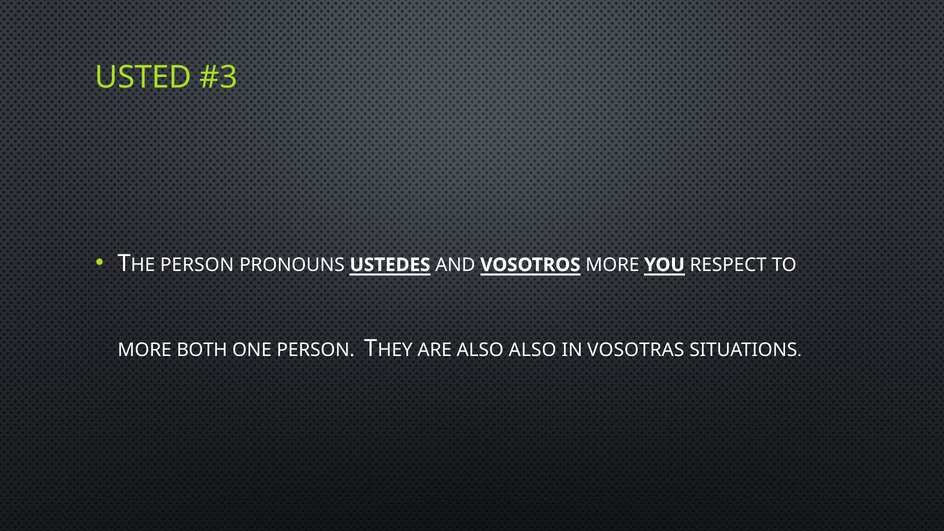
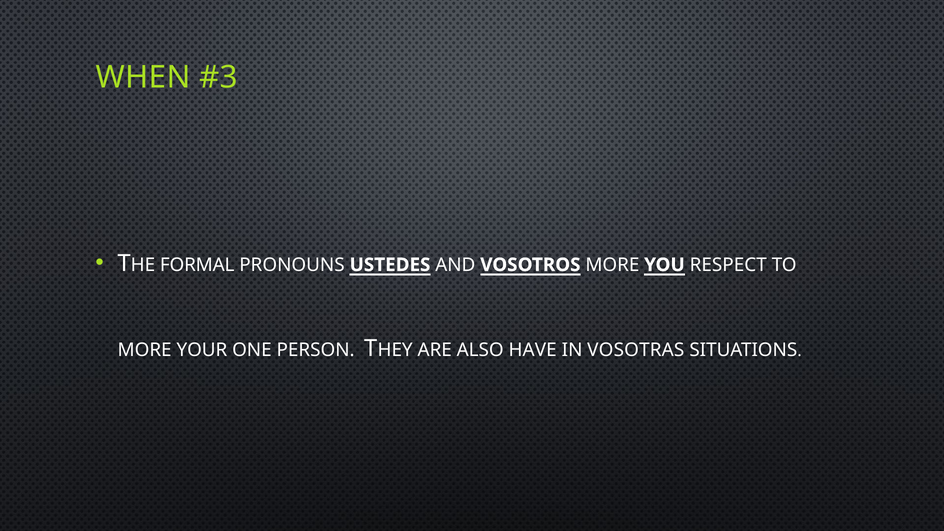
USTED: USTED -> WHEN (143, 77)
PERSON: PERSON -> FORMAL (197, 265)
BOTH: BOTH -> YOUR (202, 350)
ALSO ALSO: ALSO -> HAVE (533, 350)
